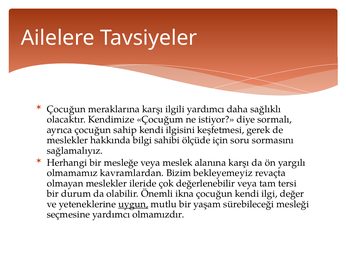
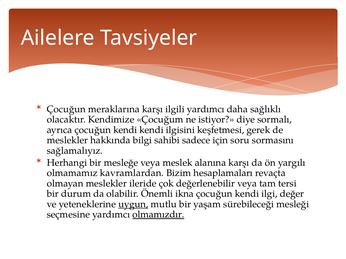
ayrıca çocuğun sahip: sahip -> kendi (125, 130)
ölçüde: ölçüde -> sadece (196, 141)
bekleyemeyiz: bekleyemeyiz -> hesaplamaları (223, 173)
olmamızdır underline: none -> present (158, 215)
